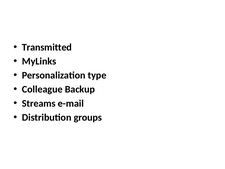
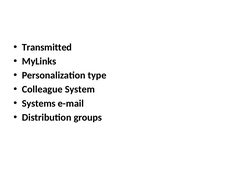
Backup: Backup -> System (80, 89)
Streams: Streams -> Systems (39, 103)
